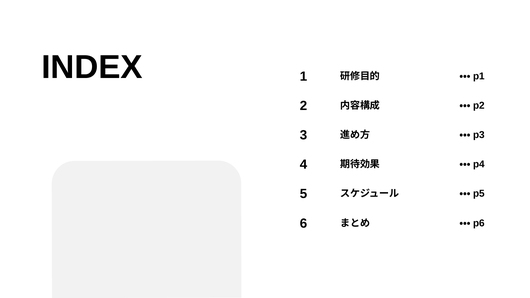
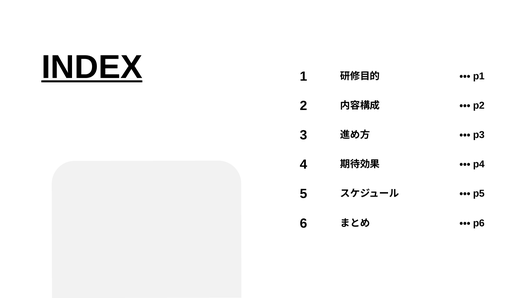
INDEX underline: none -> present (92, 67)
